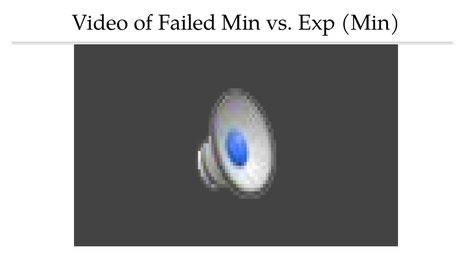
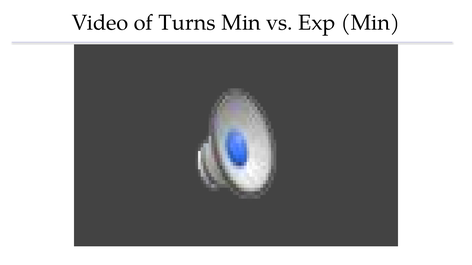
Failed: Failed -> Turns (187, 23)
